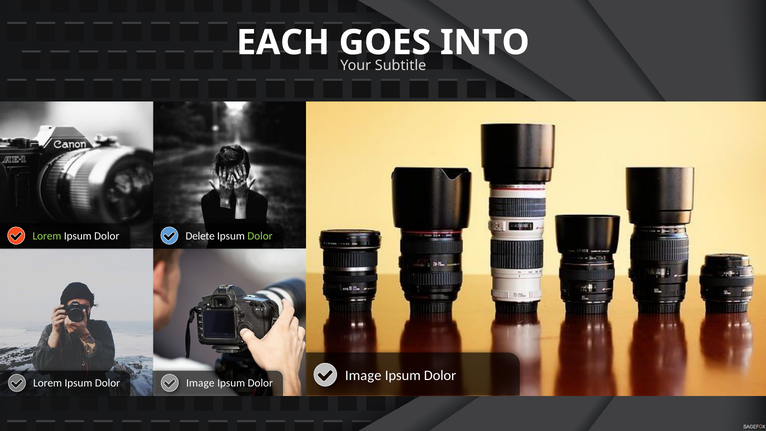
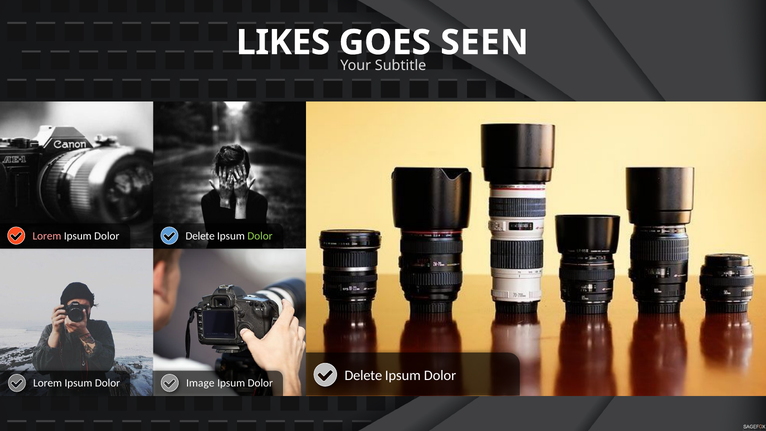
EACH: EACH -> LIKES (283, 43)
INTO: INTO -> SEEN (485, 43)
Lorem colour: light green -> pink (47, 236)
Image: Image -> Delete (363, 376)
